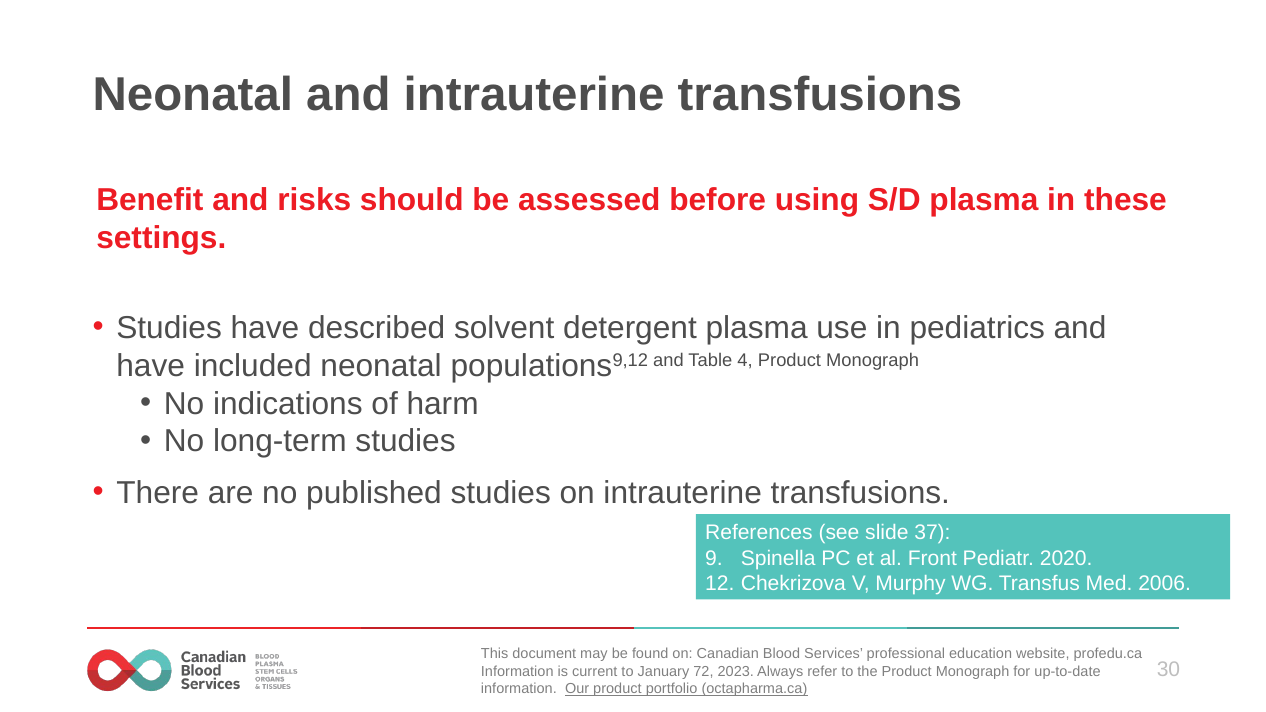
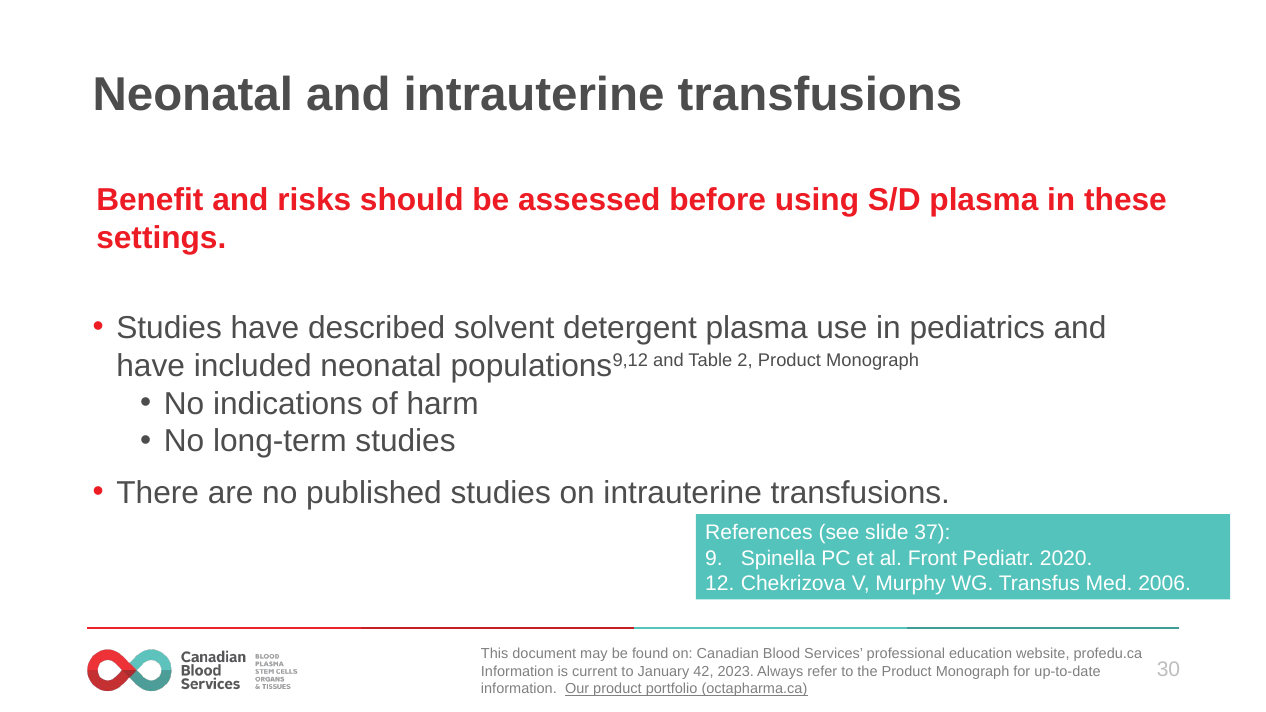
4: 4 -> 2 (745, 361)
72: 72 -> 42 (703, 672)
